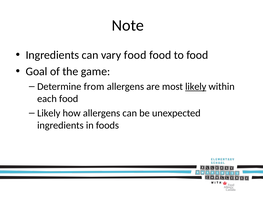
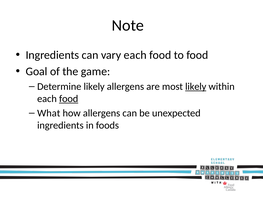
vary food: food -> each (135, 55)
Determine from: from -> likely (94, 87)
food underline: none -> present (69, 99)
Likely: Likely -> What (49, 113)
